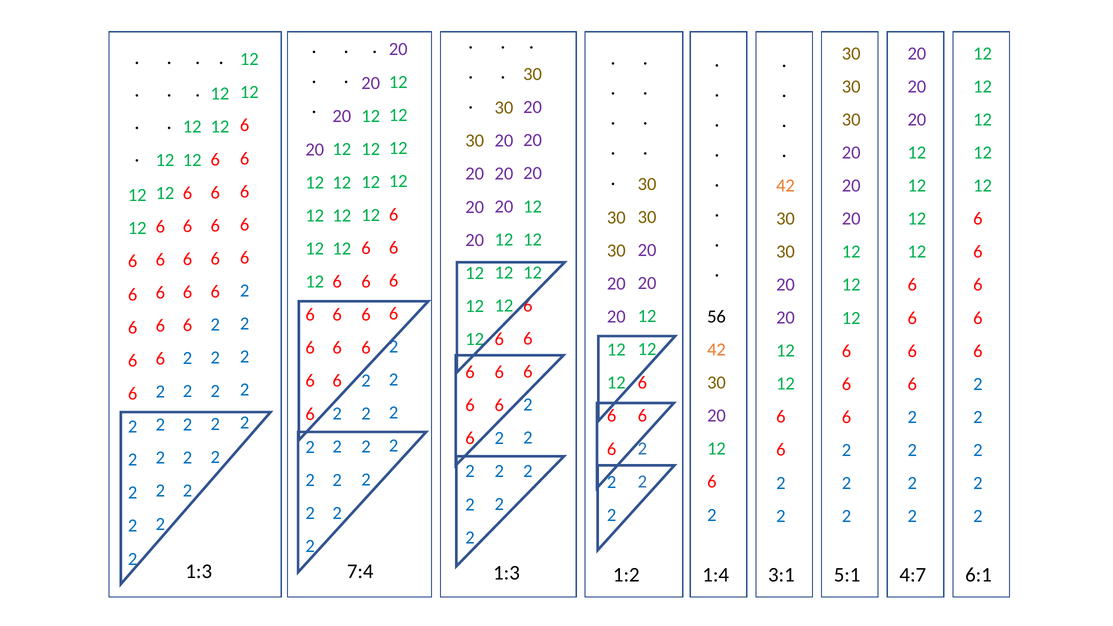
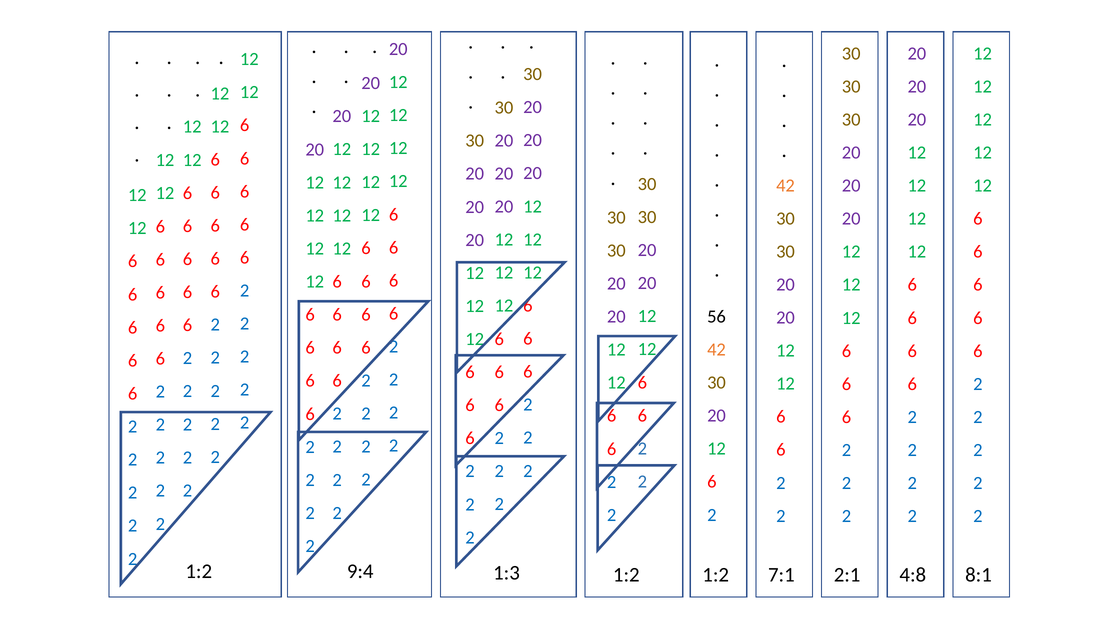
1:3: 1:3 -> 1:2 (199, 572)
7:4: 7:4 -> 9:4 (360, 572)
1:4: 1:4 -> 1:2 (716, 575)
3:1: 3:1 -> 7:1 (781, 575)
5:1: 5:1 -> 2:1 (847, 575)
4:7: 4:7 -> 4:8 (913, 575)
6:1: 6:1 -> 8:1 (978, 575)
